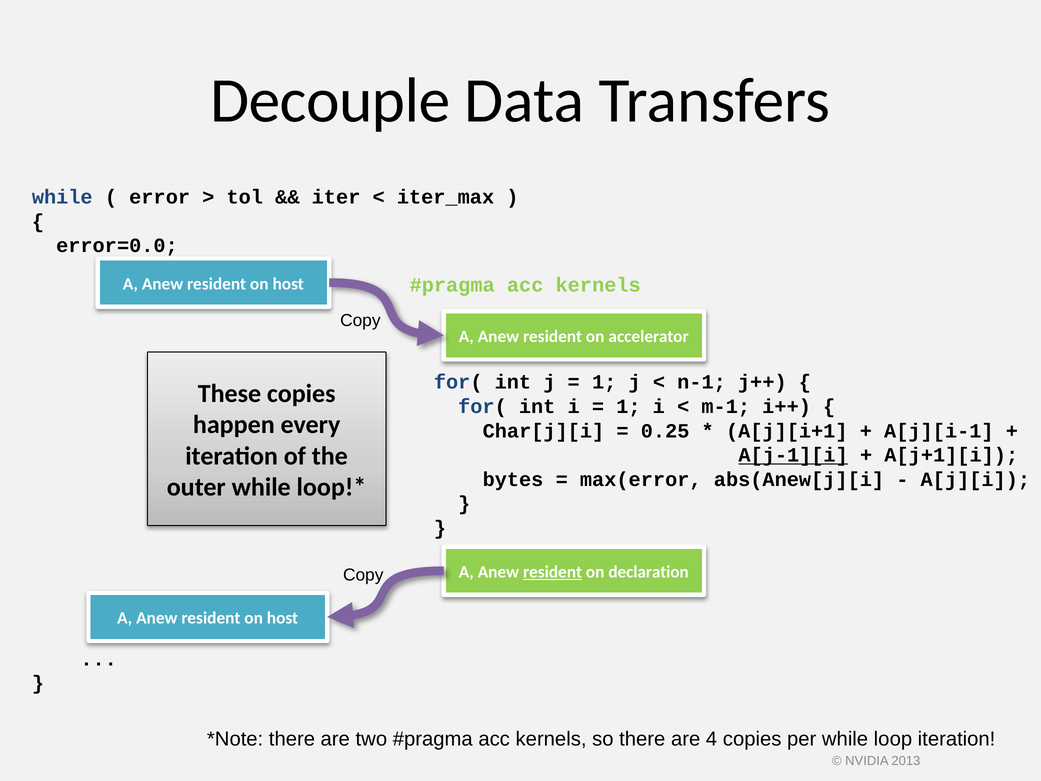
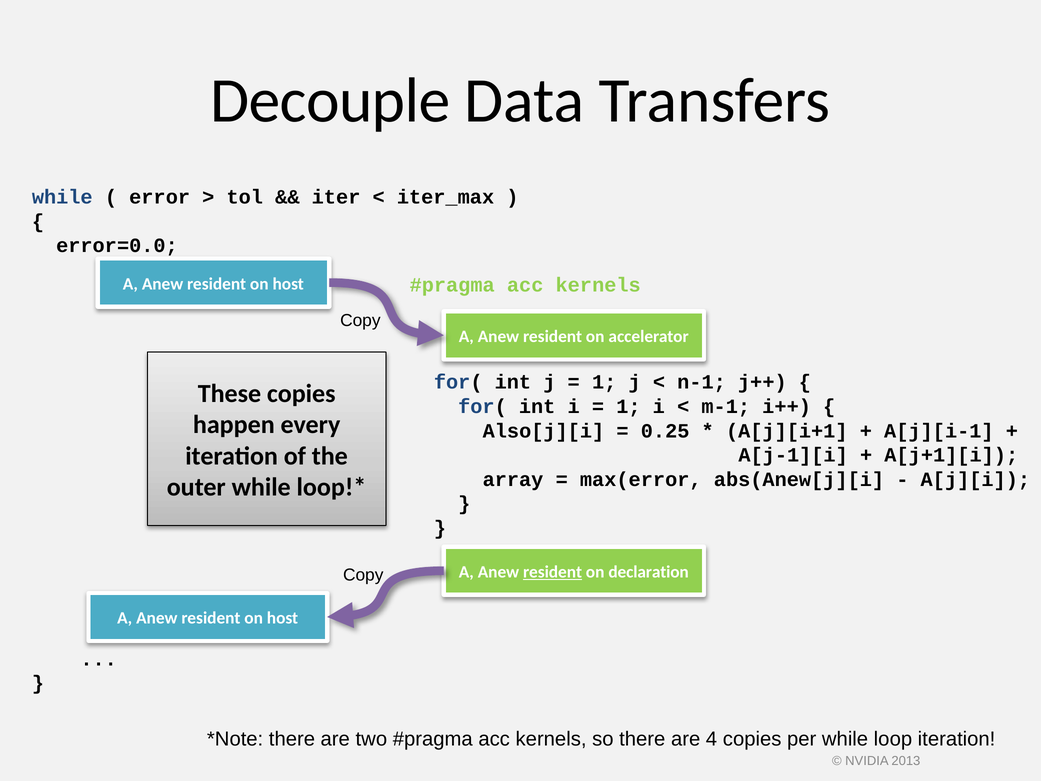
Char[j][i: Char[j][i -> Also[j][i (543, 431)
A[j-1][i underline: present -> none (793, 455)
bytes: bytes -> array (513, 479)
